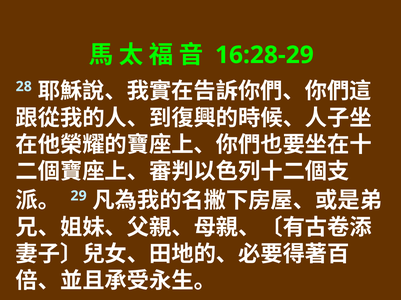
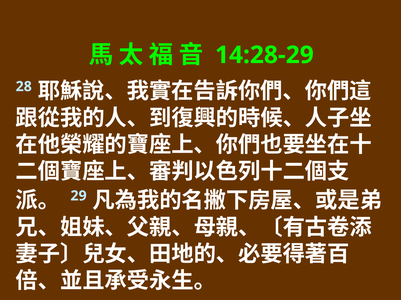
16:28-29: 16:28-29 -> 14:28-29 (264, 55)
